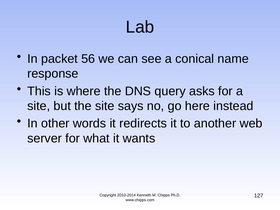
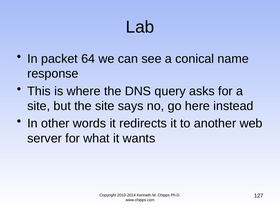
56: 56 -> 64 (88, 59)
